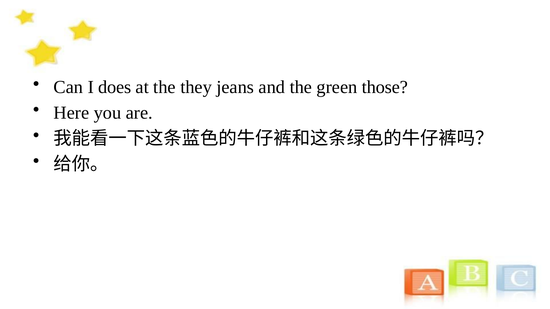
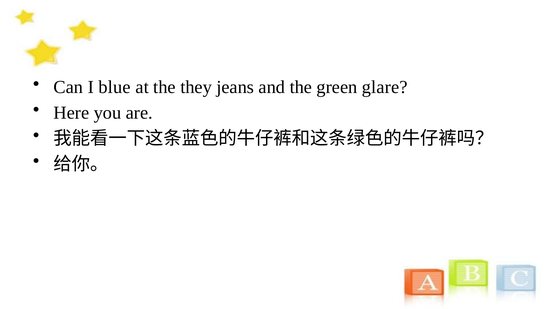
does: does -> blue (115, 87)
those: those -> glare (385, 87)
